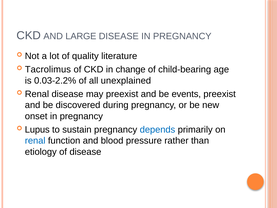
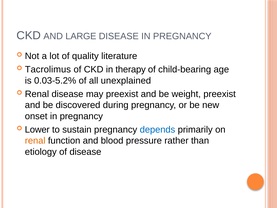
change: change -> therapy (131, 69)
0.03-2.2%: 0.03-2.2% -> 0.03-5.2% (55, 80)
events: events -> weight (186, 94)
Lupus: Lupus -> Lower (37, 129)
renal colour: blue -> orange (35, 141)
